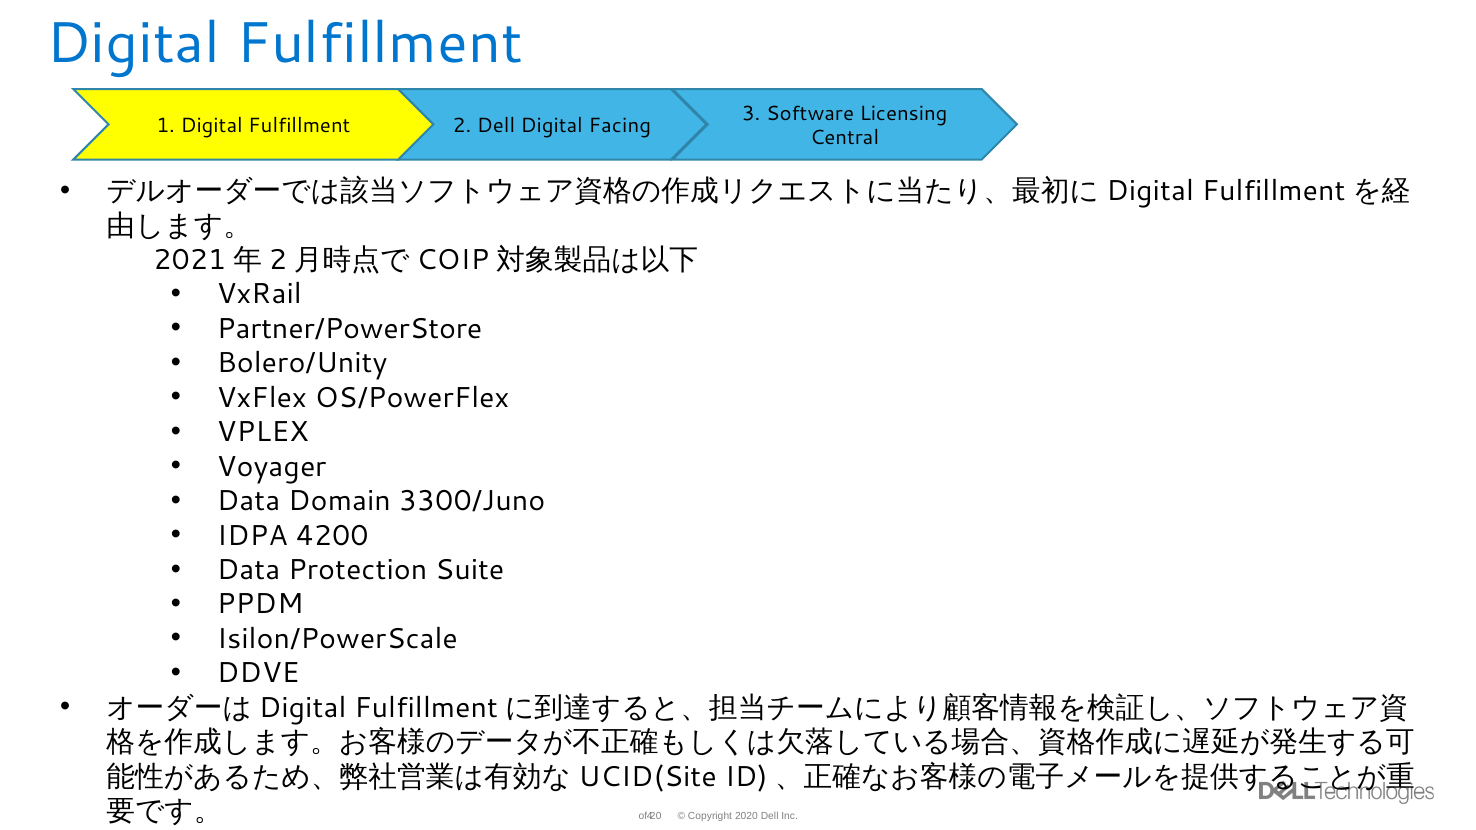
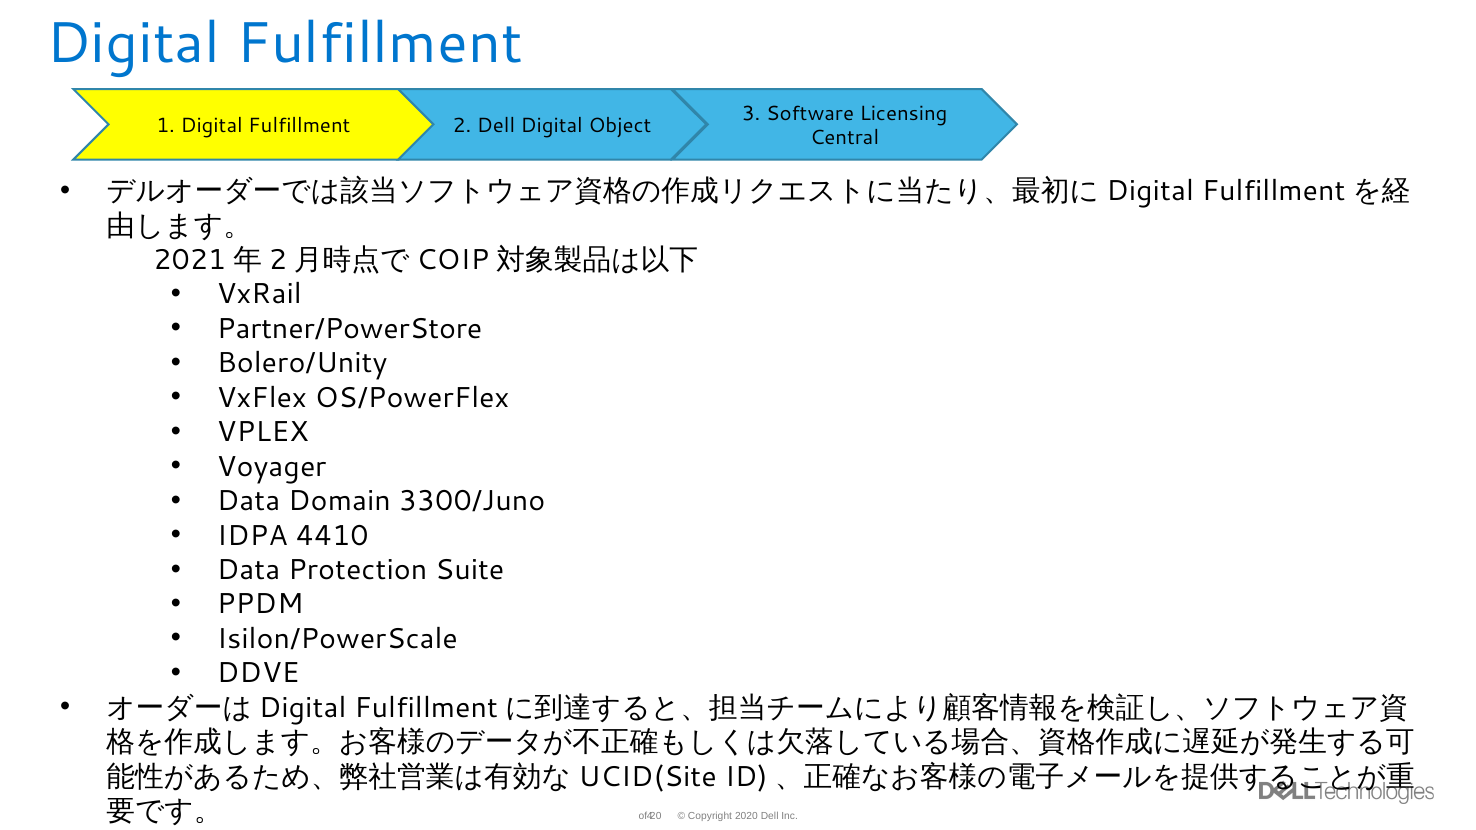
Facing: Facing -> Object (620, 126)
4200: 4200 -> 4410 (332, 536)
